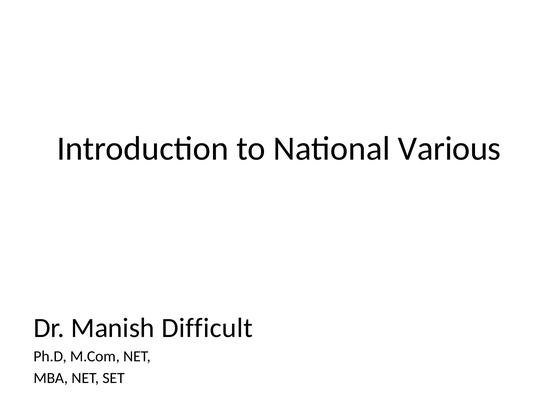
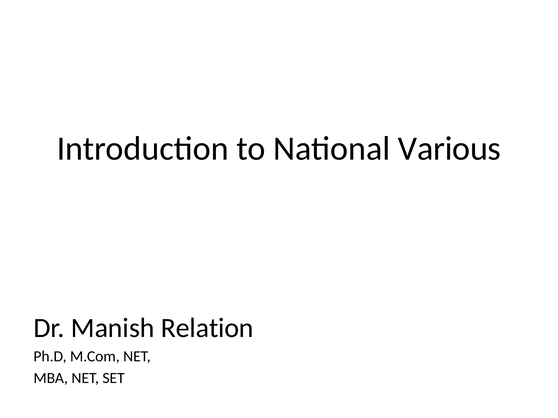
Difficult: Difficult -> Relation (207, 328)
